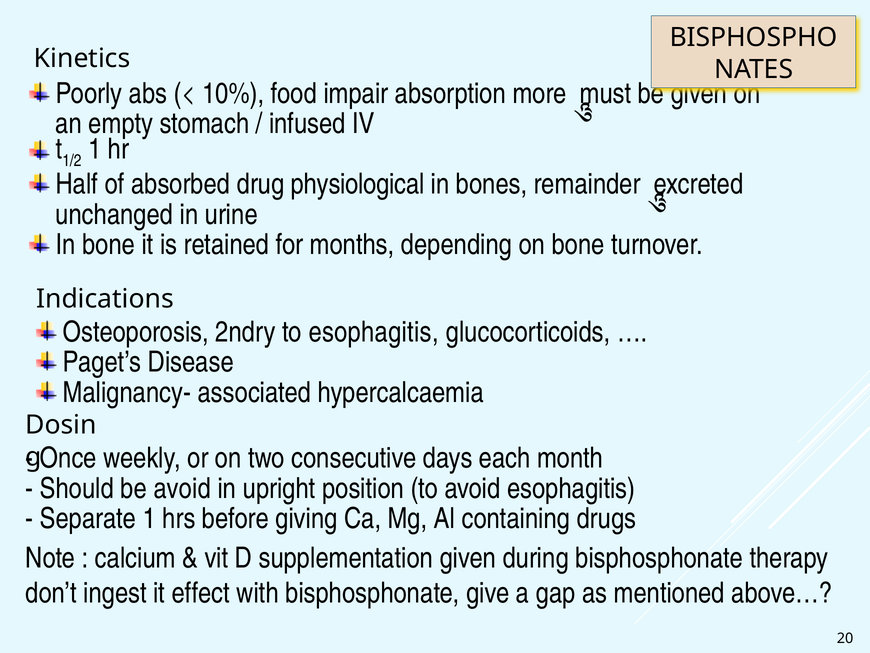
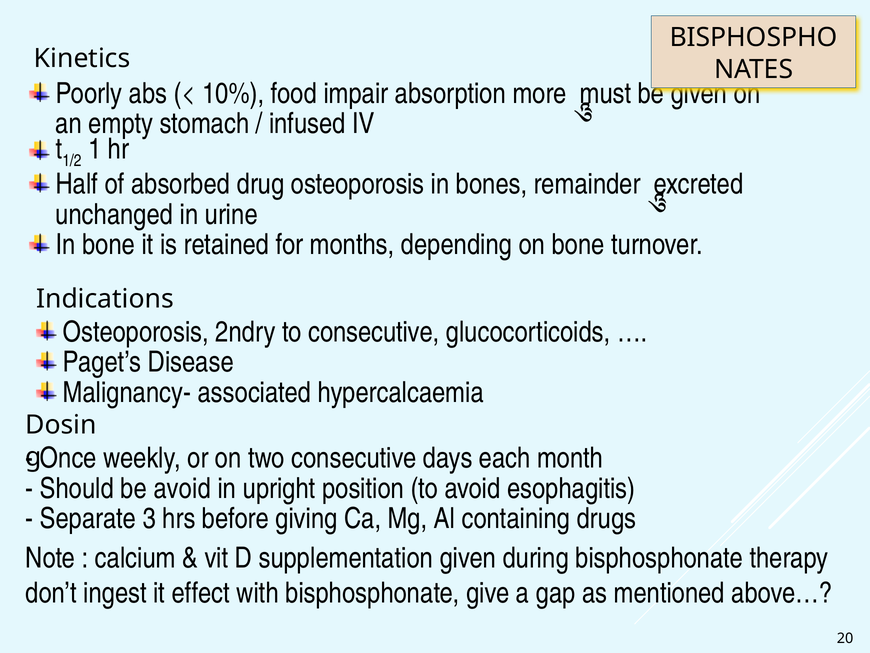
drug physiological: physiological -> osteoporosis (358, 184)
to esophagitis: esophagitis -> consecutive (374, 332)
Separate 1: 1 -> 3 (149, 518)
